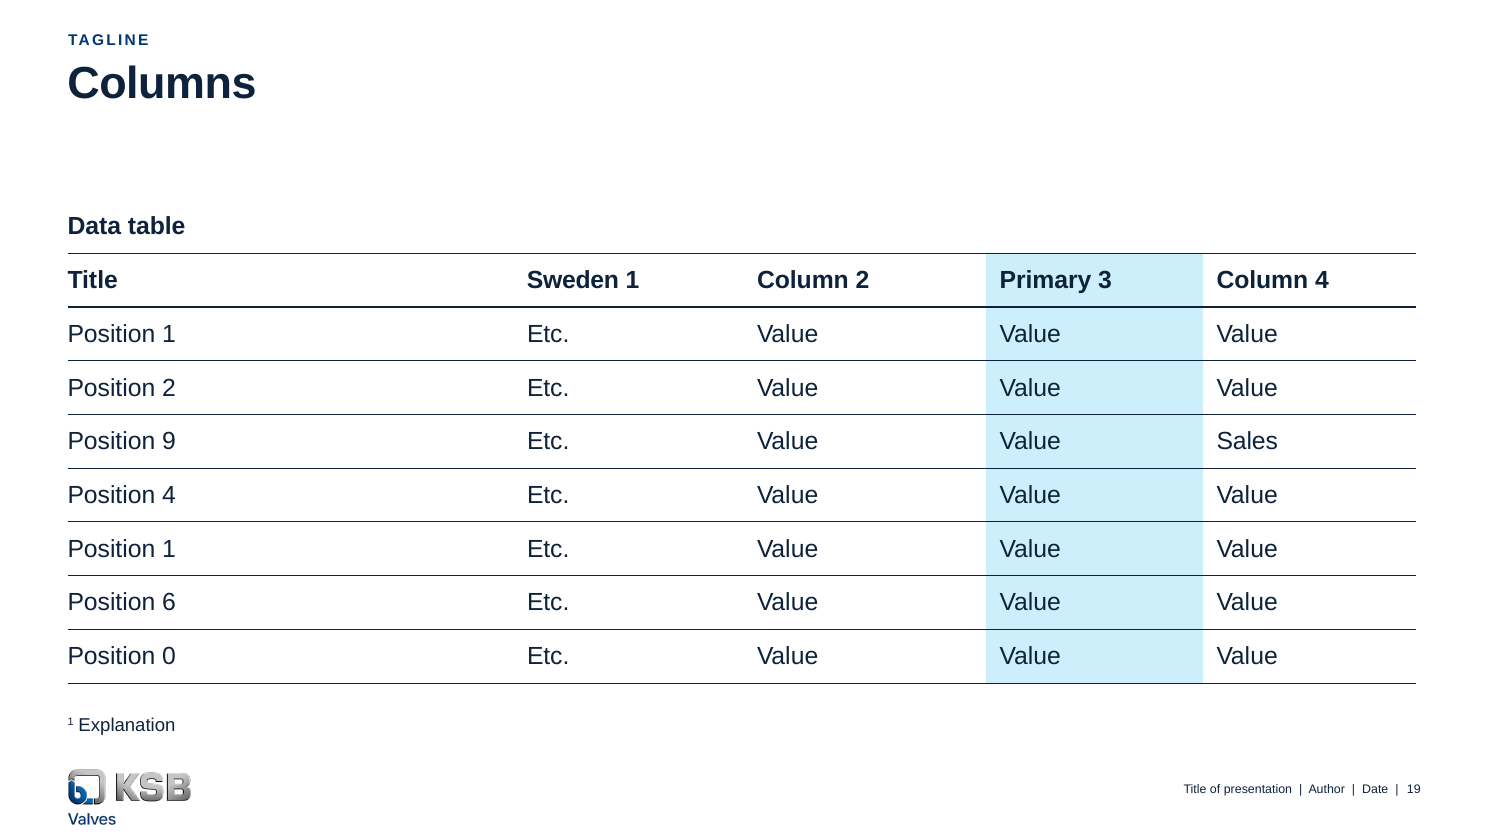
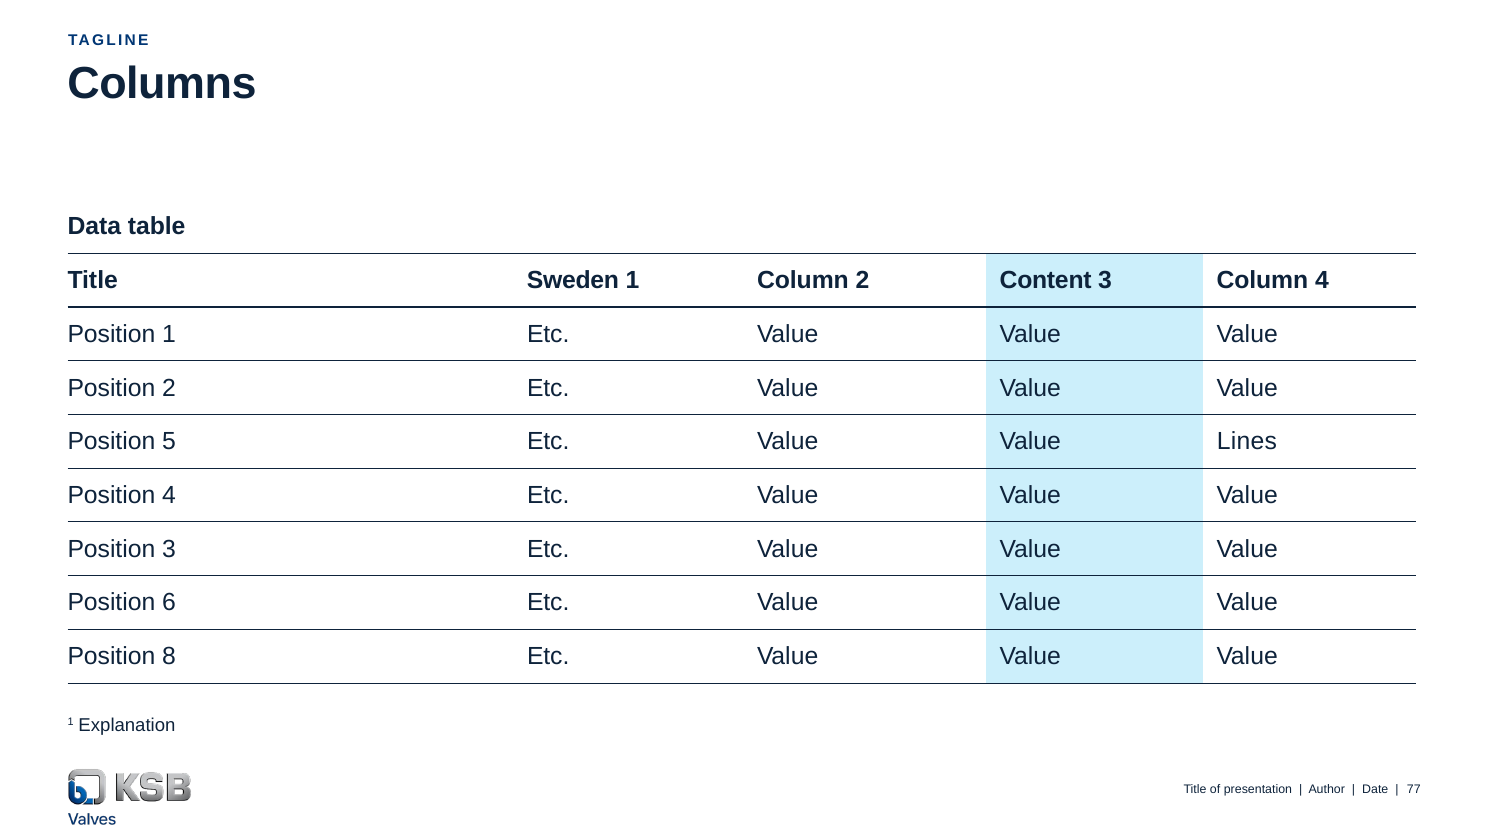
Primary: Primary -> Content (1046, 280)
9: 9 -> 5 (169, 441)
Sales: Sales -> Lines (1247, 441)
1: 1 -> 3 (169, 549)
0: 0 -> 8 (169, 656)
19: 19 -> 77 (1414, 789)
